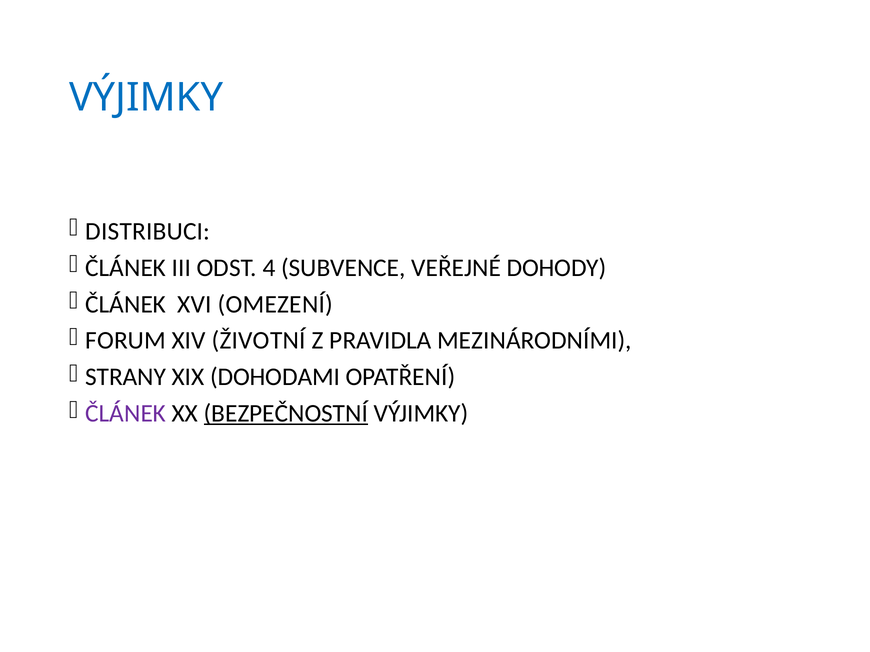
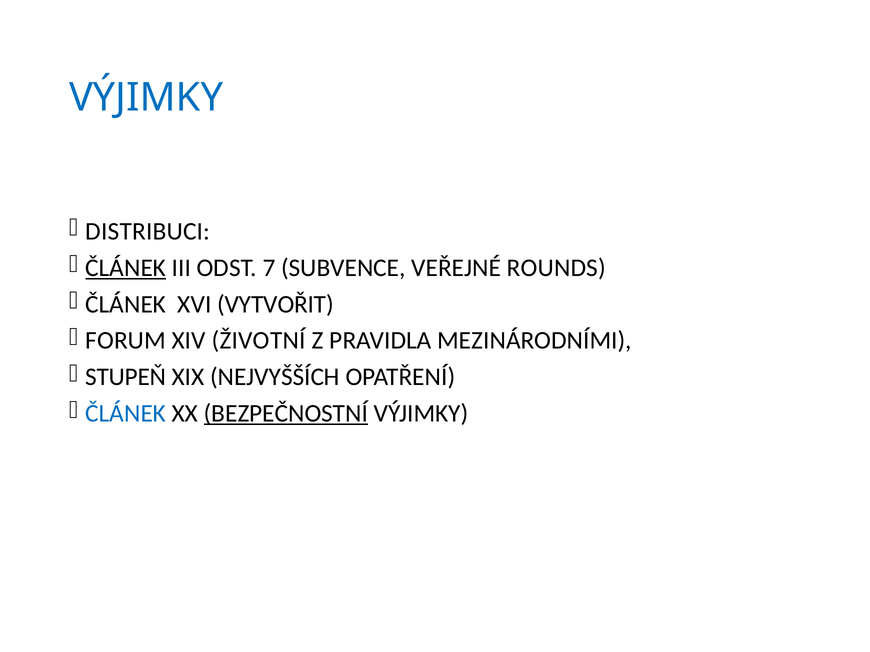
ČLÁNEK underline: none -> present (126, 268)
4: 4 -> 7 (269, 268)
DOHODY: DOHODY -> ROUNDS (556, 268)
OMEZENÍ: OMEZENÍ -> VYTVOŘIT (276, 304)
STRANY: STRANY -> STUPEŇ (126, 377)
DOHODAMI: DOHODAMI -> NEJVYŠŠÍCH (275, 377)
ČLÁNEK colour: purple -> blue (126, 414)
